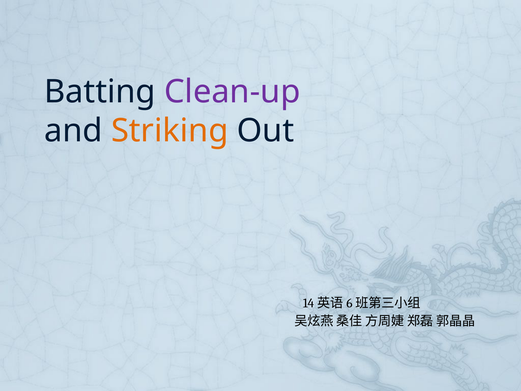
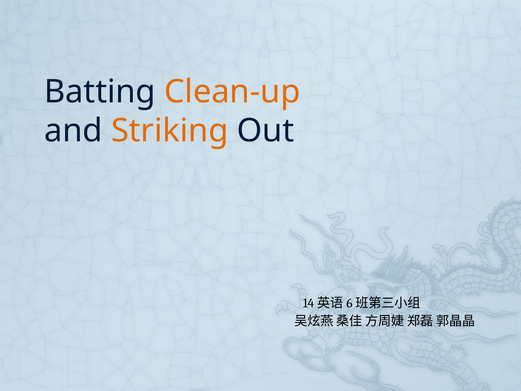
Clean-up colour: purple -> orange (232, 92)
